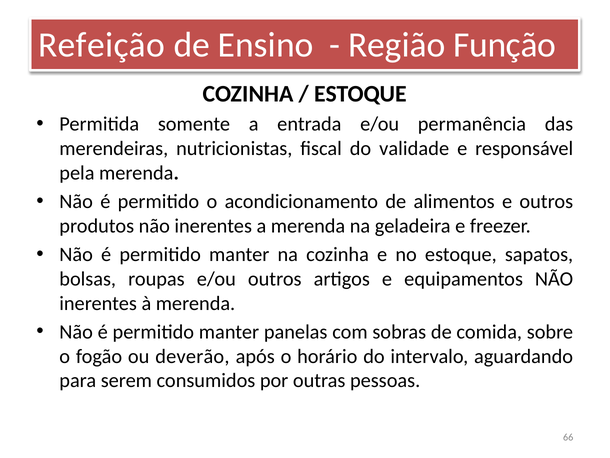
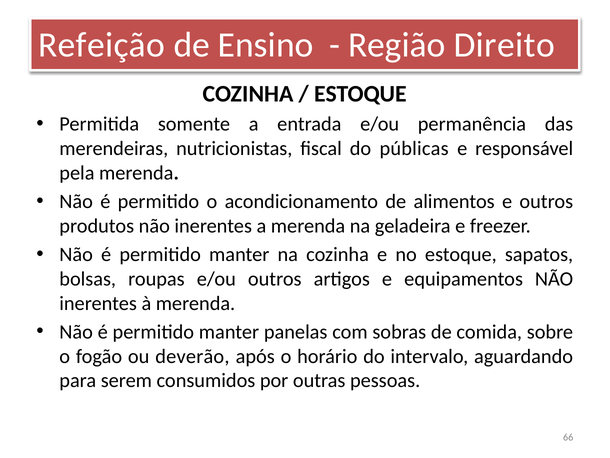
Função: Função -> Direito (504, 45)
validade: validade -> públicas (414, 149)
